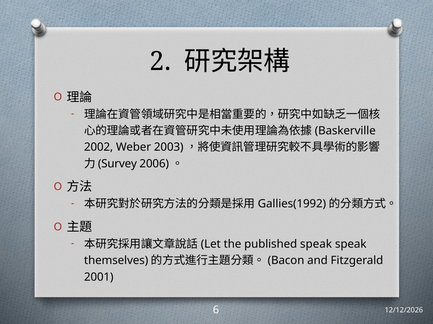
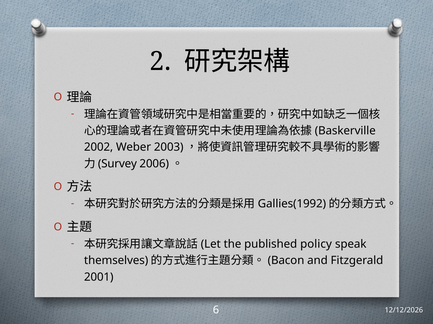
published speak: speak -> policy (316, 245)
